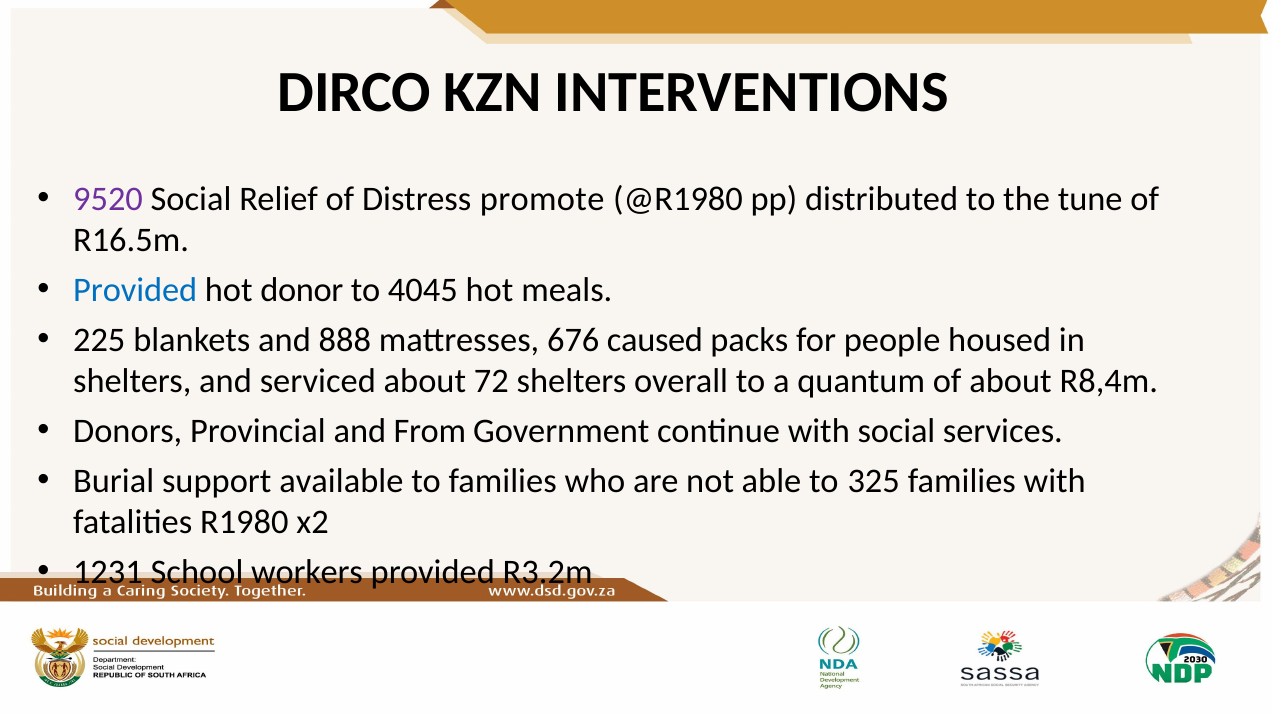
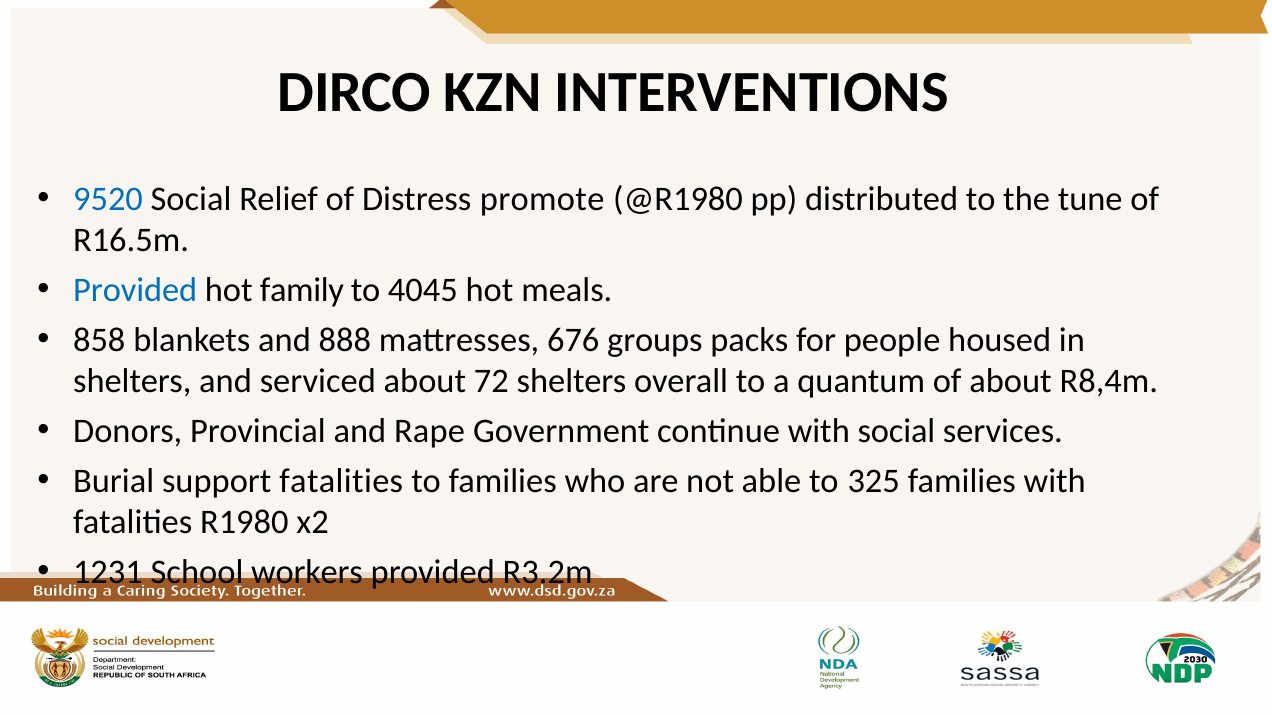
9520 colour: purple -> blue (108, 199)
donor: donor -> family (302, 290)
225: 225 -> 858 (99, 340)
caused: caused -> groups (655, 340)
From: From -> Rape (430, 431)
support available: available -> fatalities (341, 481)
